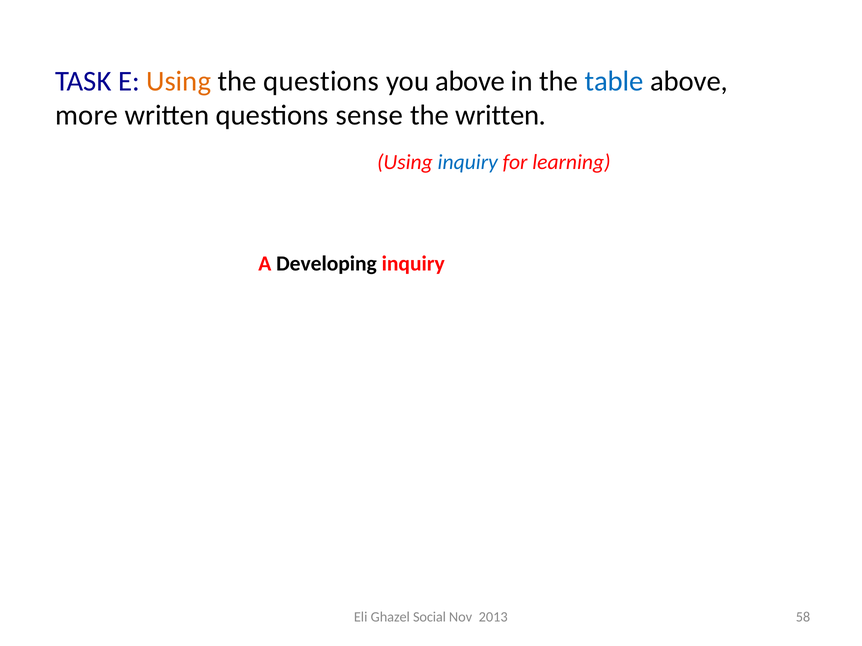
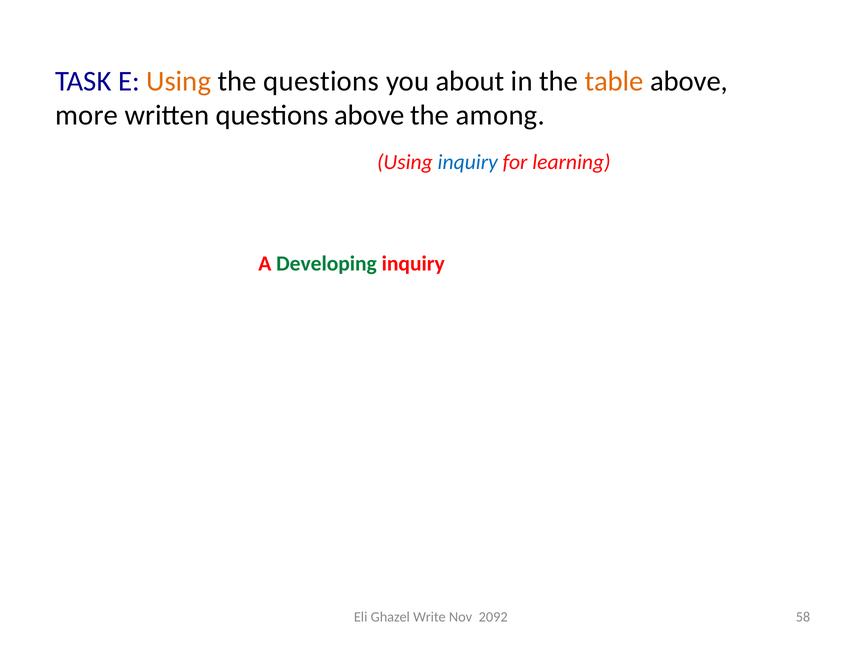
you above: above -> about (470, 81)
table colour: blue -> orange (614, 81)
questions sense: sense -> above (370, 116)
the written: written -> among (500, 116)
Developing colour: black -> green (326, 264)
Social: Social -> Write (429, 617)
2013: 2013 -> 2092 (493, 617)
